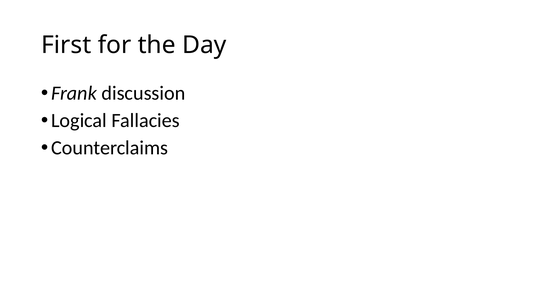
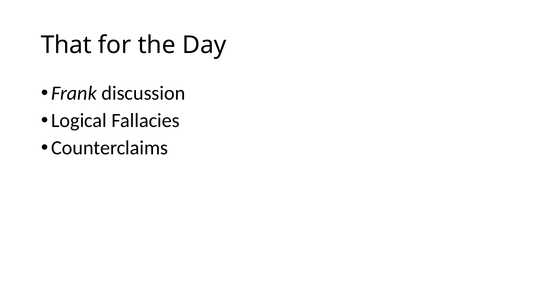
First: First -> That (66, 45)
